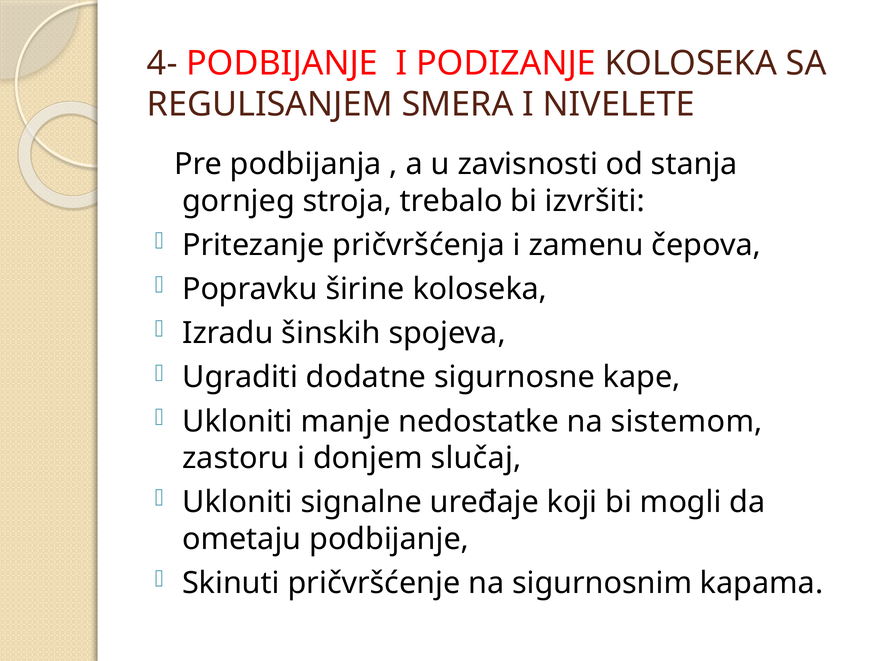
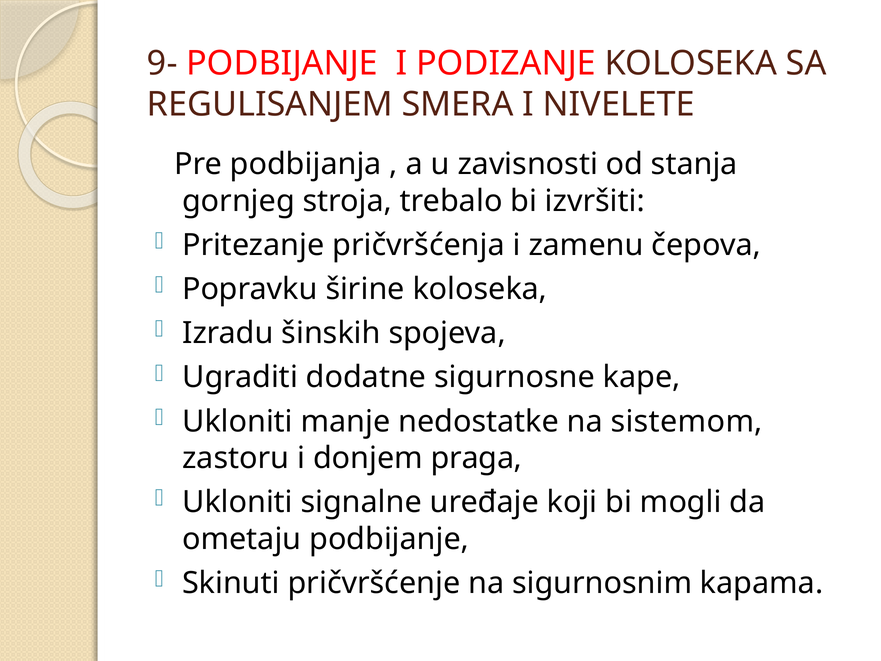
4-: 4- -> 9- (162, 63)
slučaj: slučaj -> praga (476, 458)
